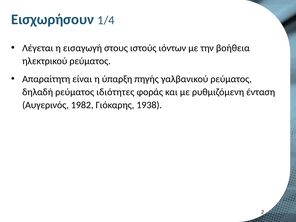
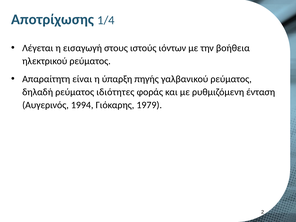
Εισχωρήσουν: Εισχωρήσουν -> Αποτρίχωσης (53, 20)
1982: 1982 -> 1994 (82, 105)
1938: 1938 -> 1979 (149, 105)
